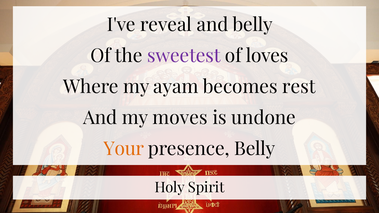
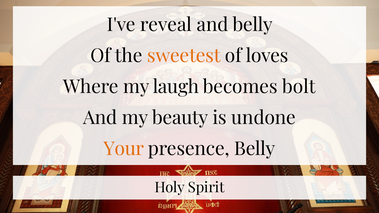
sweetest colour: purple -> orange (184, 56)
ayam: ayam -> laugh (176, 87)
rest: rest -> bolt (299, 87)
moves: moves -> beauty (180, 118)
